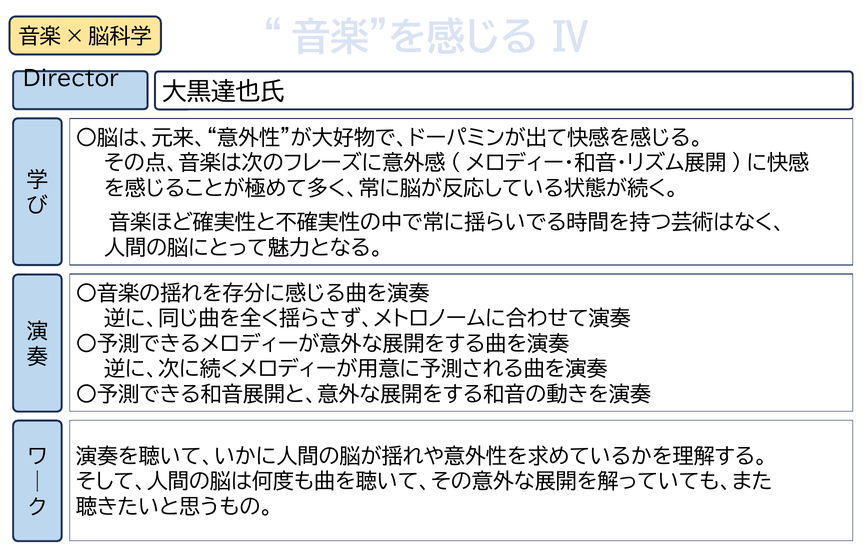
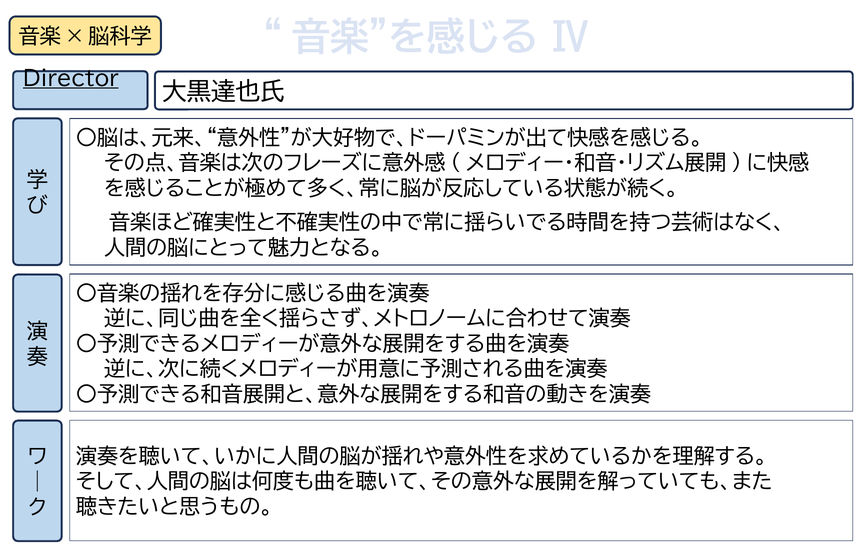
Director underline: none -> present (71, 79)
